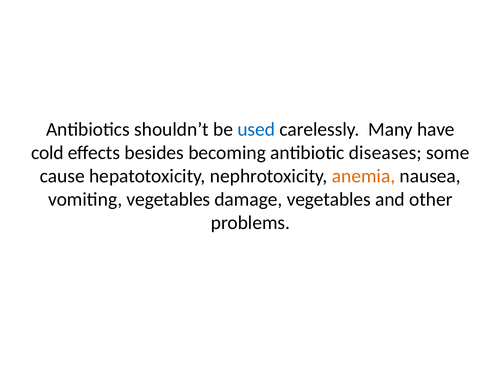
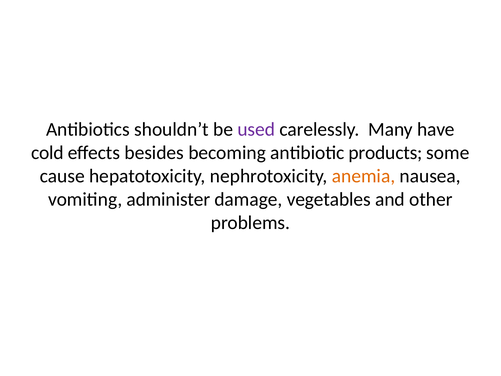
used colour: blue -> purple (256, 129)
diseases: diseases -> products (385, 153)
vomiting vegetables: vegetables -> administer (168, 199)
